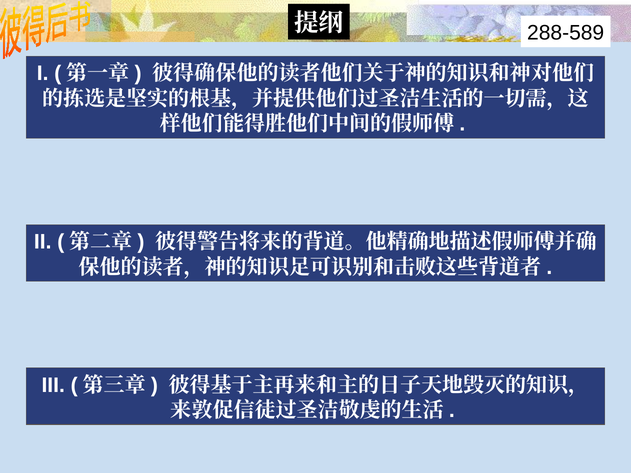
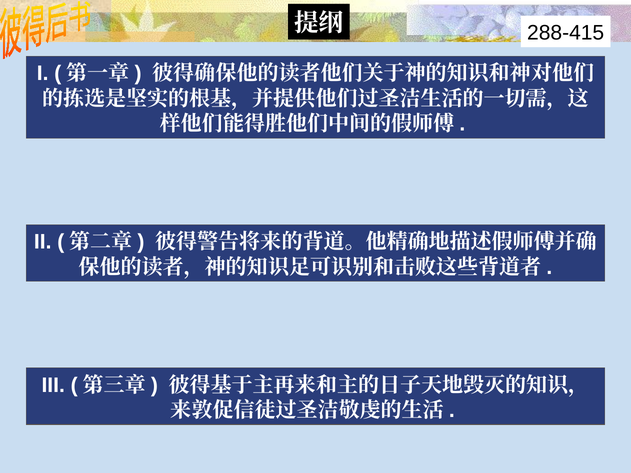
288-589: 288-589 -> 288-415 (566, 33)
